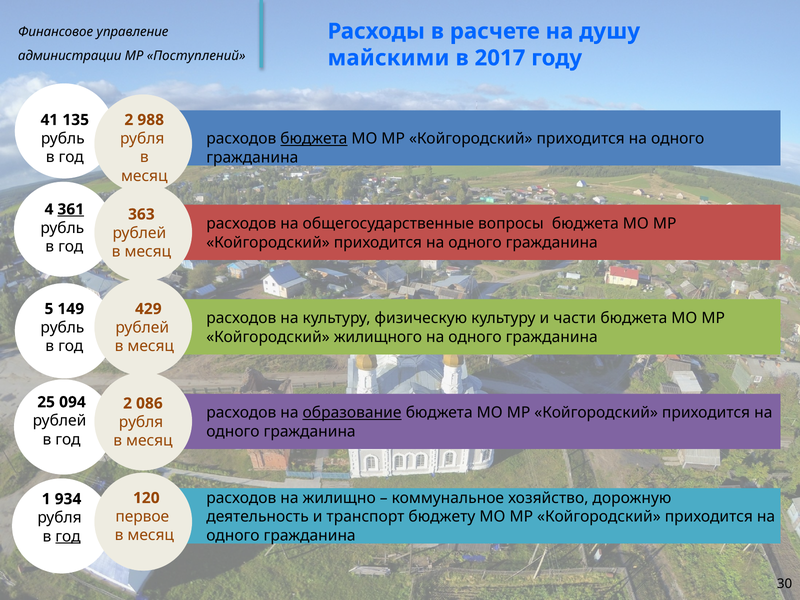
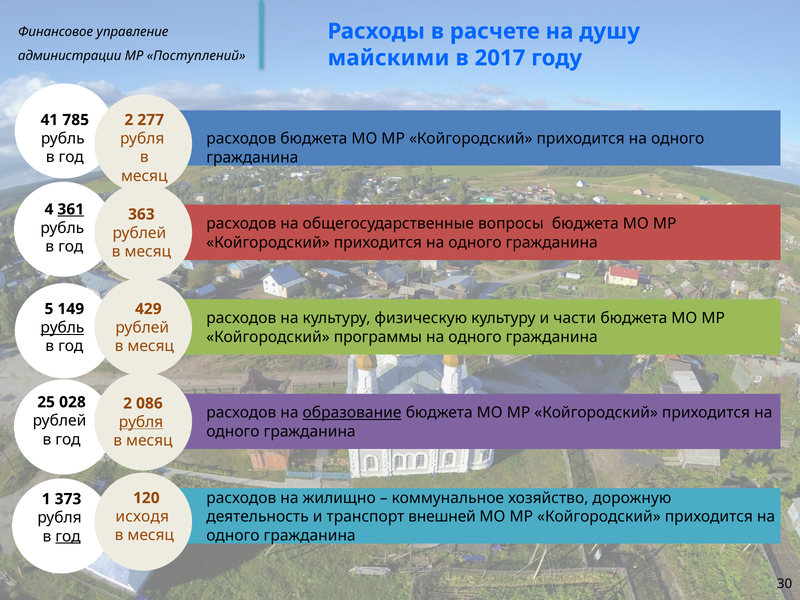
135: 135 -> 785 (76, 120)
988: 988 -> 277 (151, 120)
бюджета underline: present -> none (314, 139)
рубль underline: none -> present (62, 328)
жилищного: жилищного -> программы (378, 337)
094: 094 -> 028 (72, 402)
рубля underline: none -> present (141, 422)
934: 934 -> 373 (68, 499)
первое: первое -> исходя (142, 517)
бюджету: бюджету -> внешней (442, 517)
